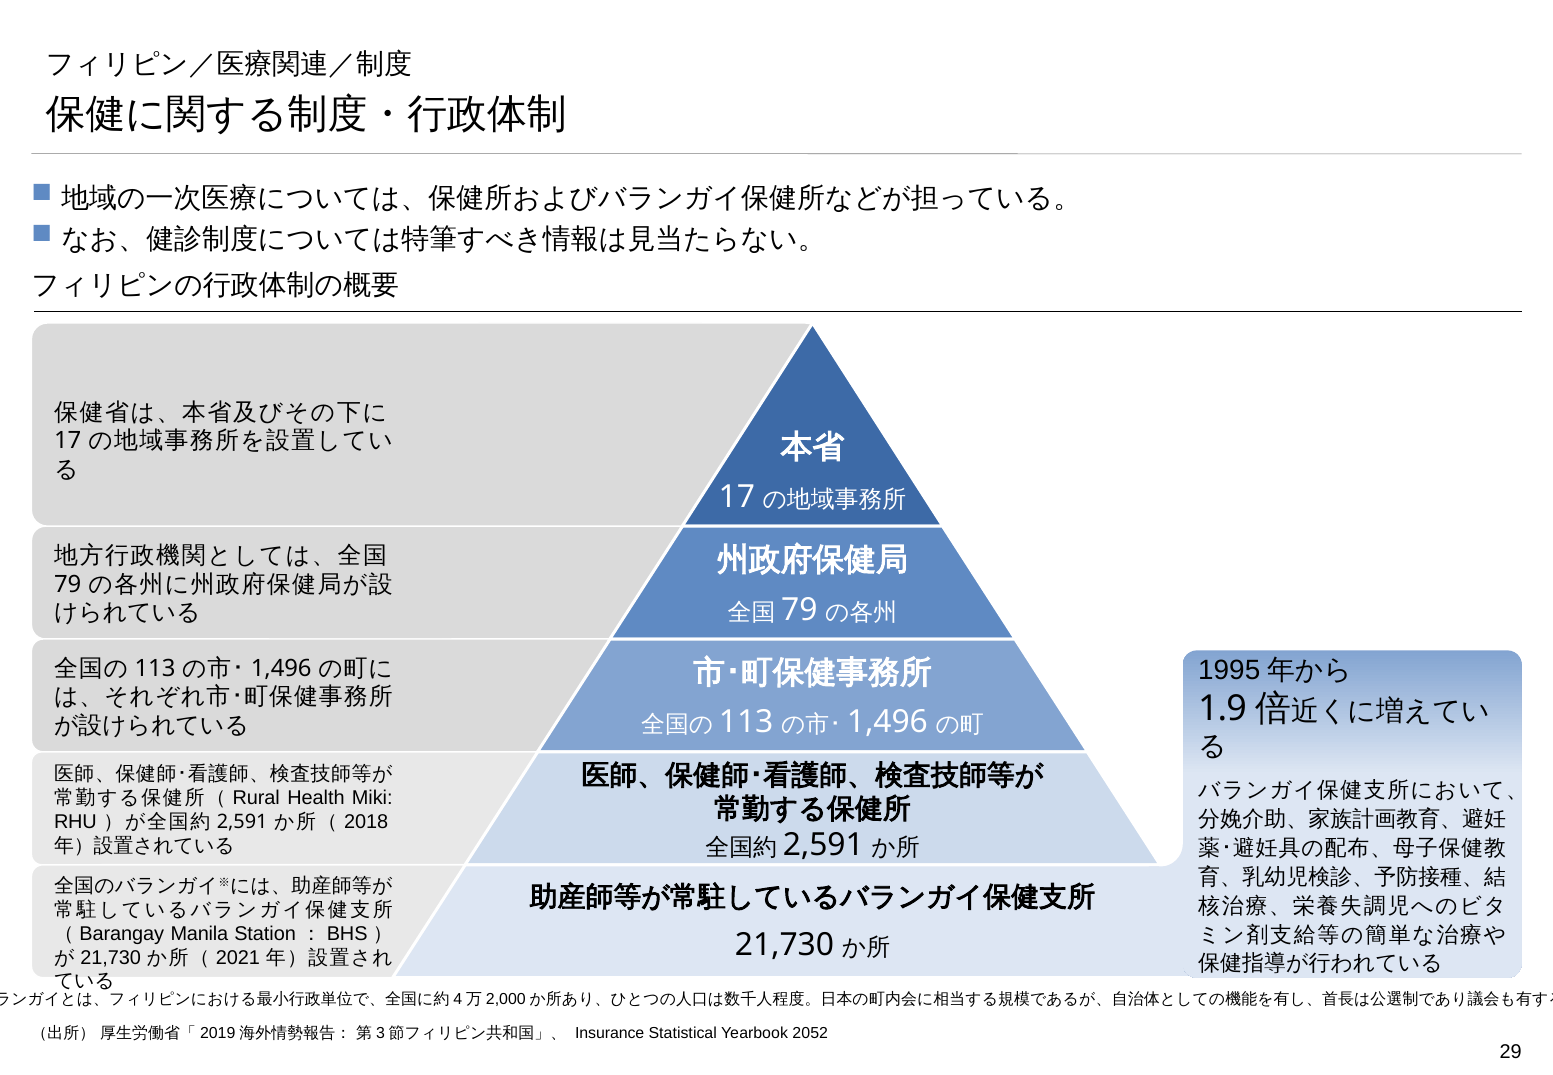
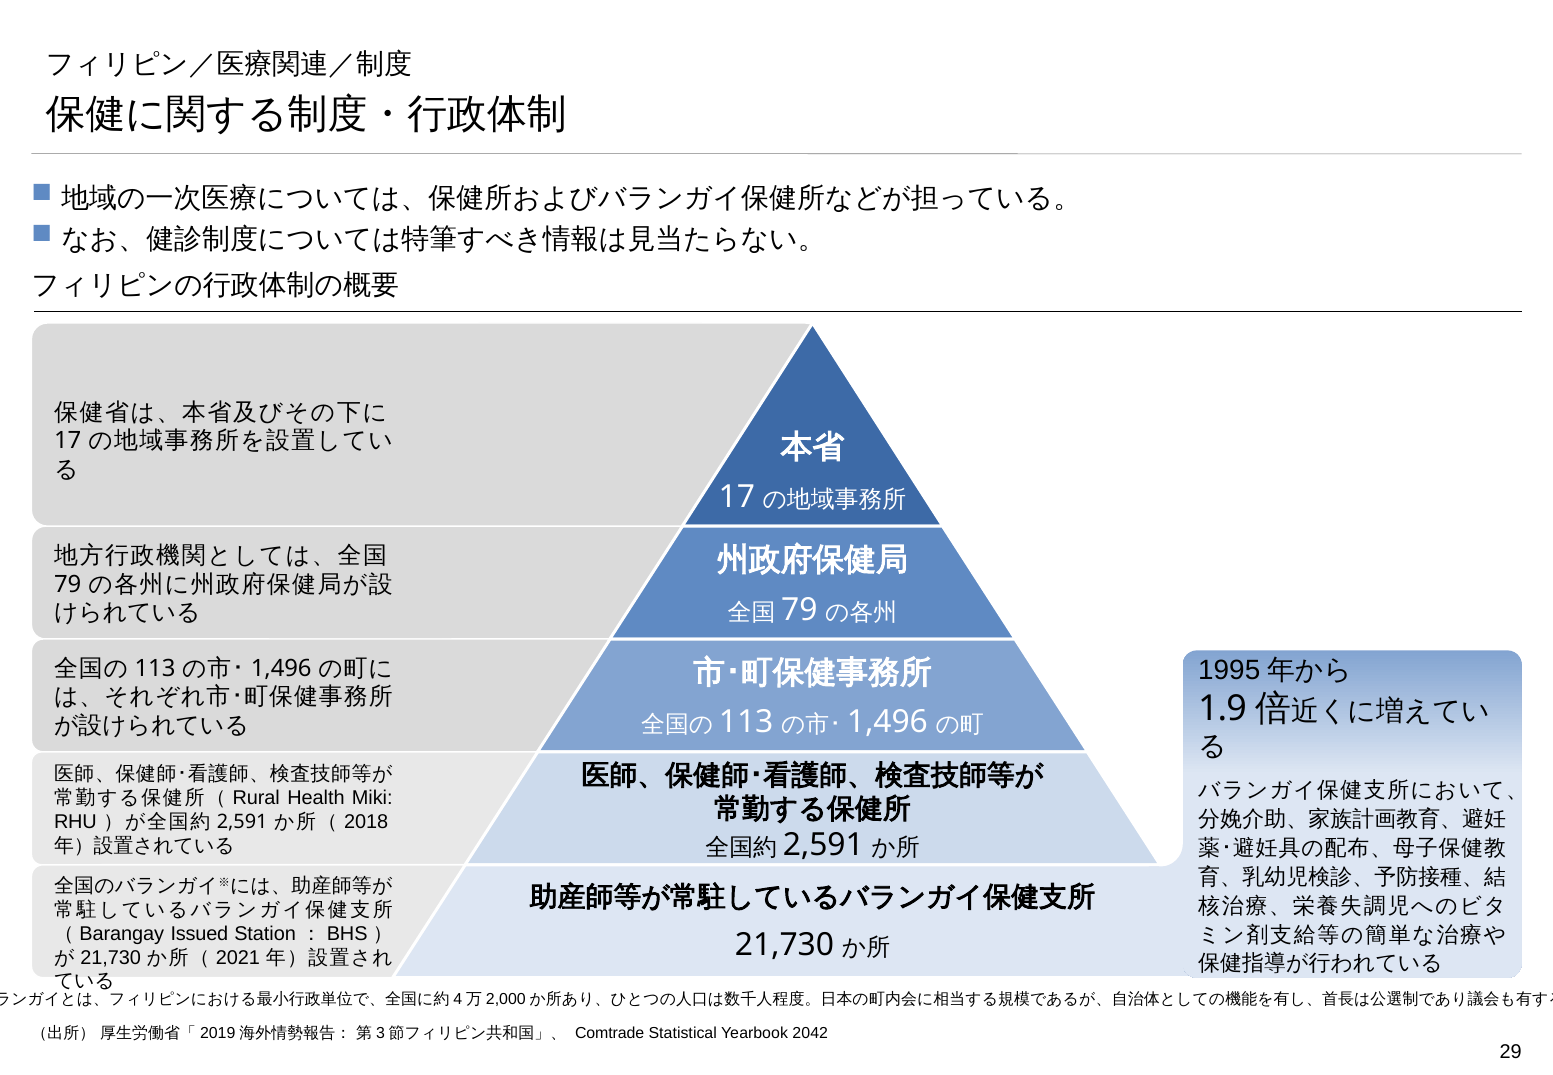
Manila: Manila -> Issued (199, 934)
Insurance: Insurance -> Comtrade (610, 1034)
2052: 2052 -> 2042 (810, 1034)
